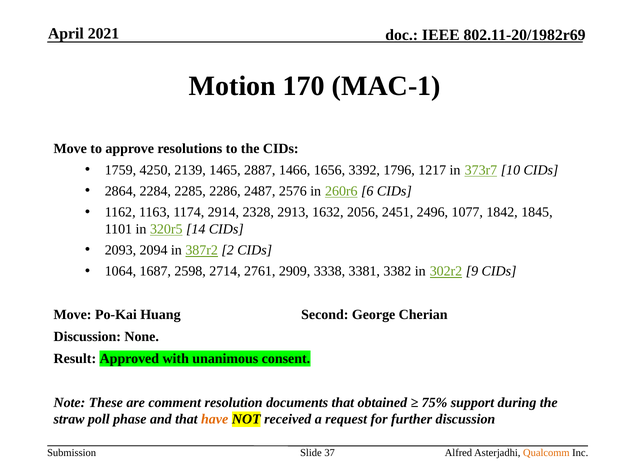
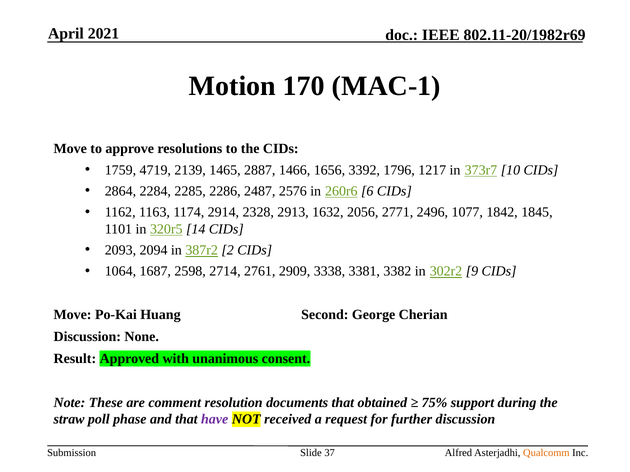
4250: 4250 -> 4719 (155, 170)
2451: 2451 -> 2771 (398, 213)
have colour: orange -> purple (215, 420)
